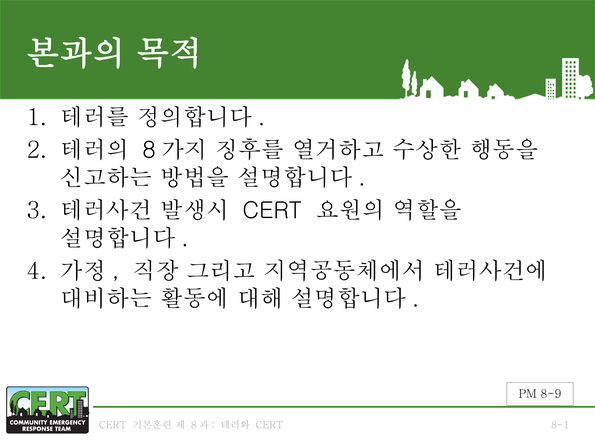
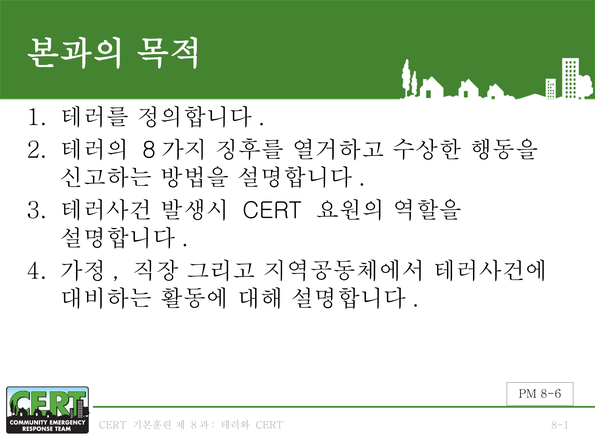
8-9: 8-9 -> 8-6 (551, 394)
